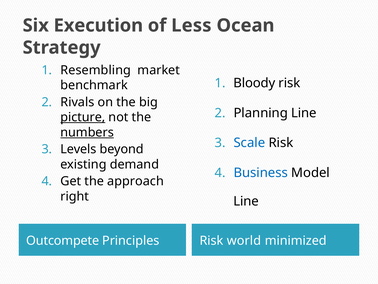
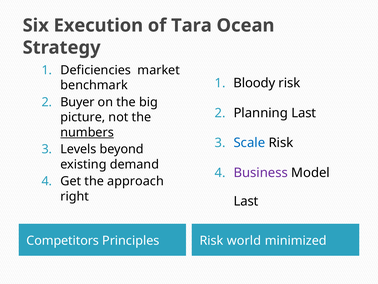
Less: Less -> Tara (191, 25)
Resembling: Resembling -> Deficiencies (96, 70)
Rivals: Rivals -> Buyer (77, 102)
Planning Line: Line -> Last (304, 113)
picture underline: present -> none (83, 117)
Business colour: blue -> purple (261, 173)
Line: Line -> Last (246, 201)
Outcompete: Outcompete -> Competitors (63, 240)
